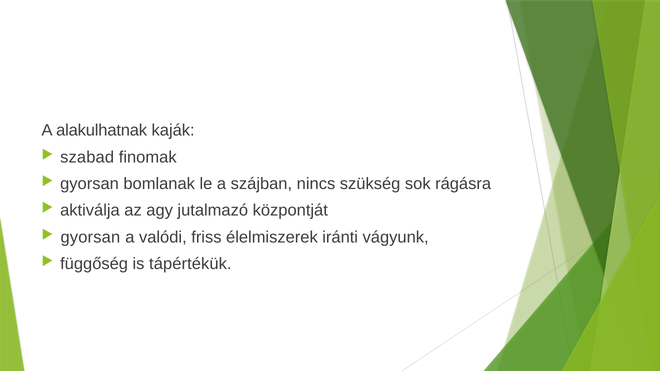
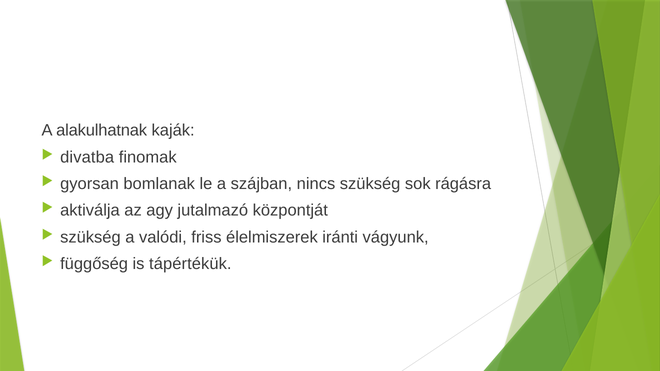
szabad: szabad -> divatba (87, 157)
gyorsan: gyorsan -> szükség (90, 237)
